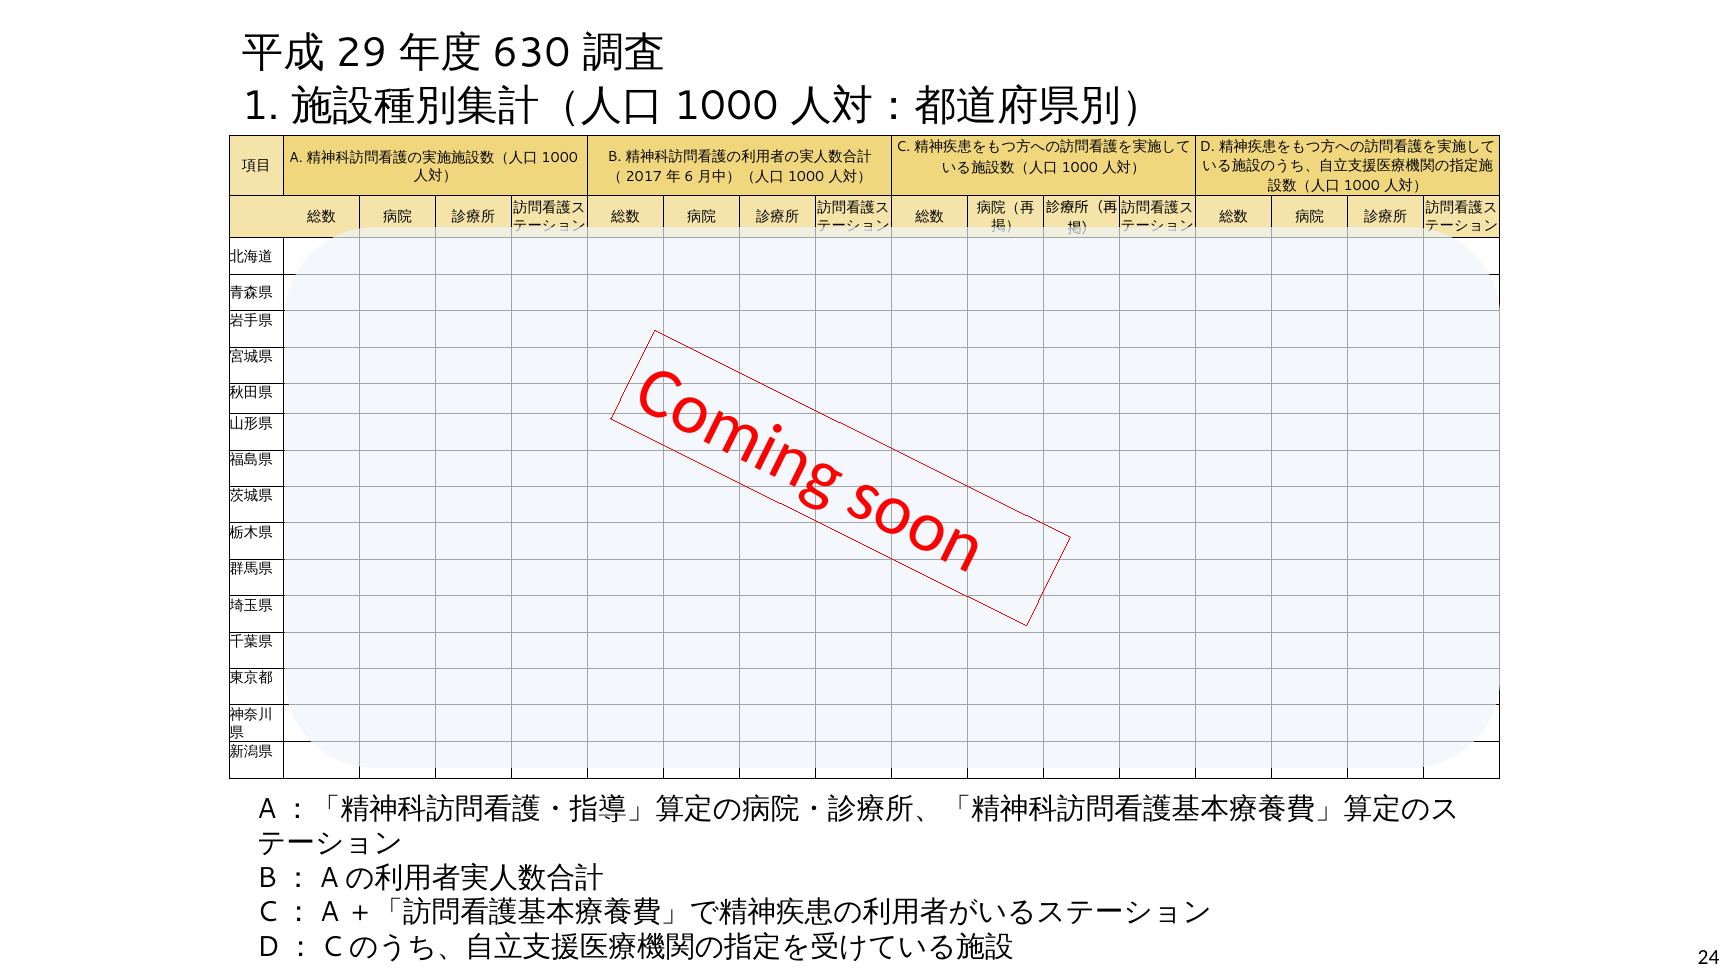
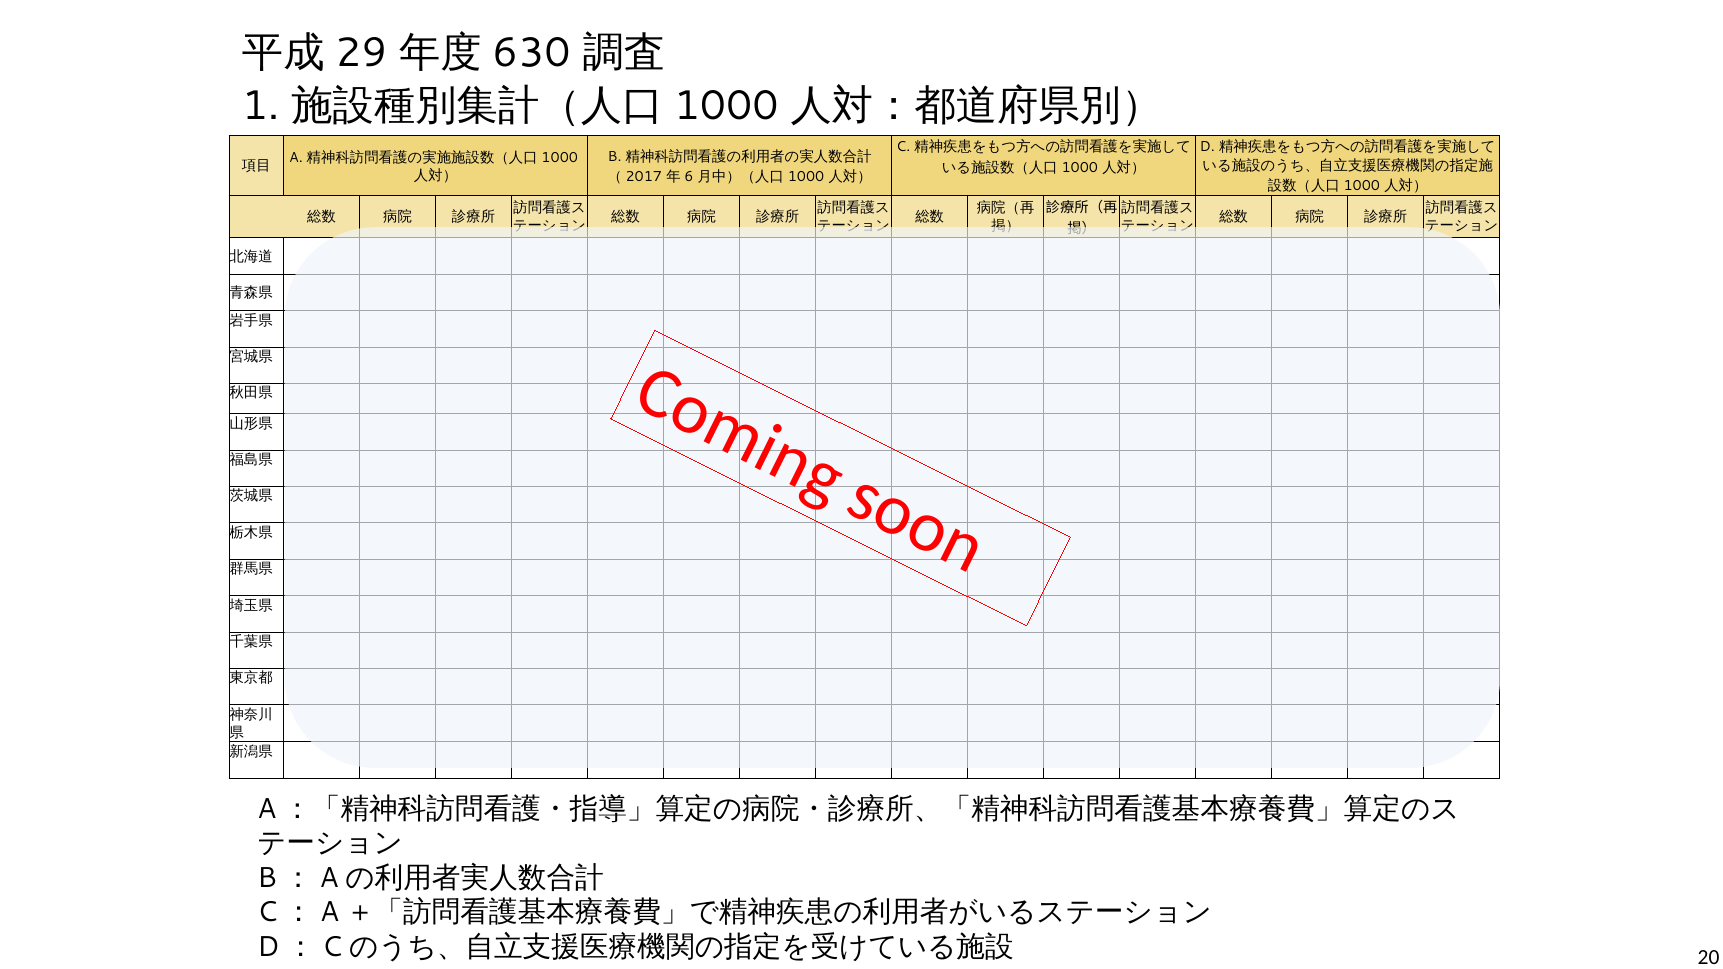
24: 24 -> 20 (1709, 958)
